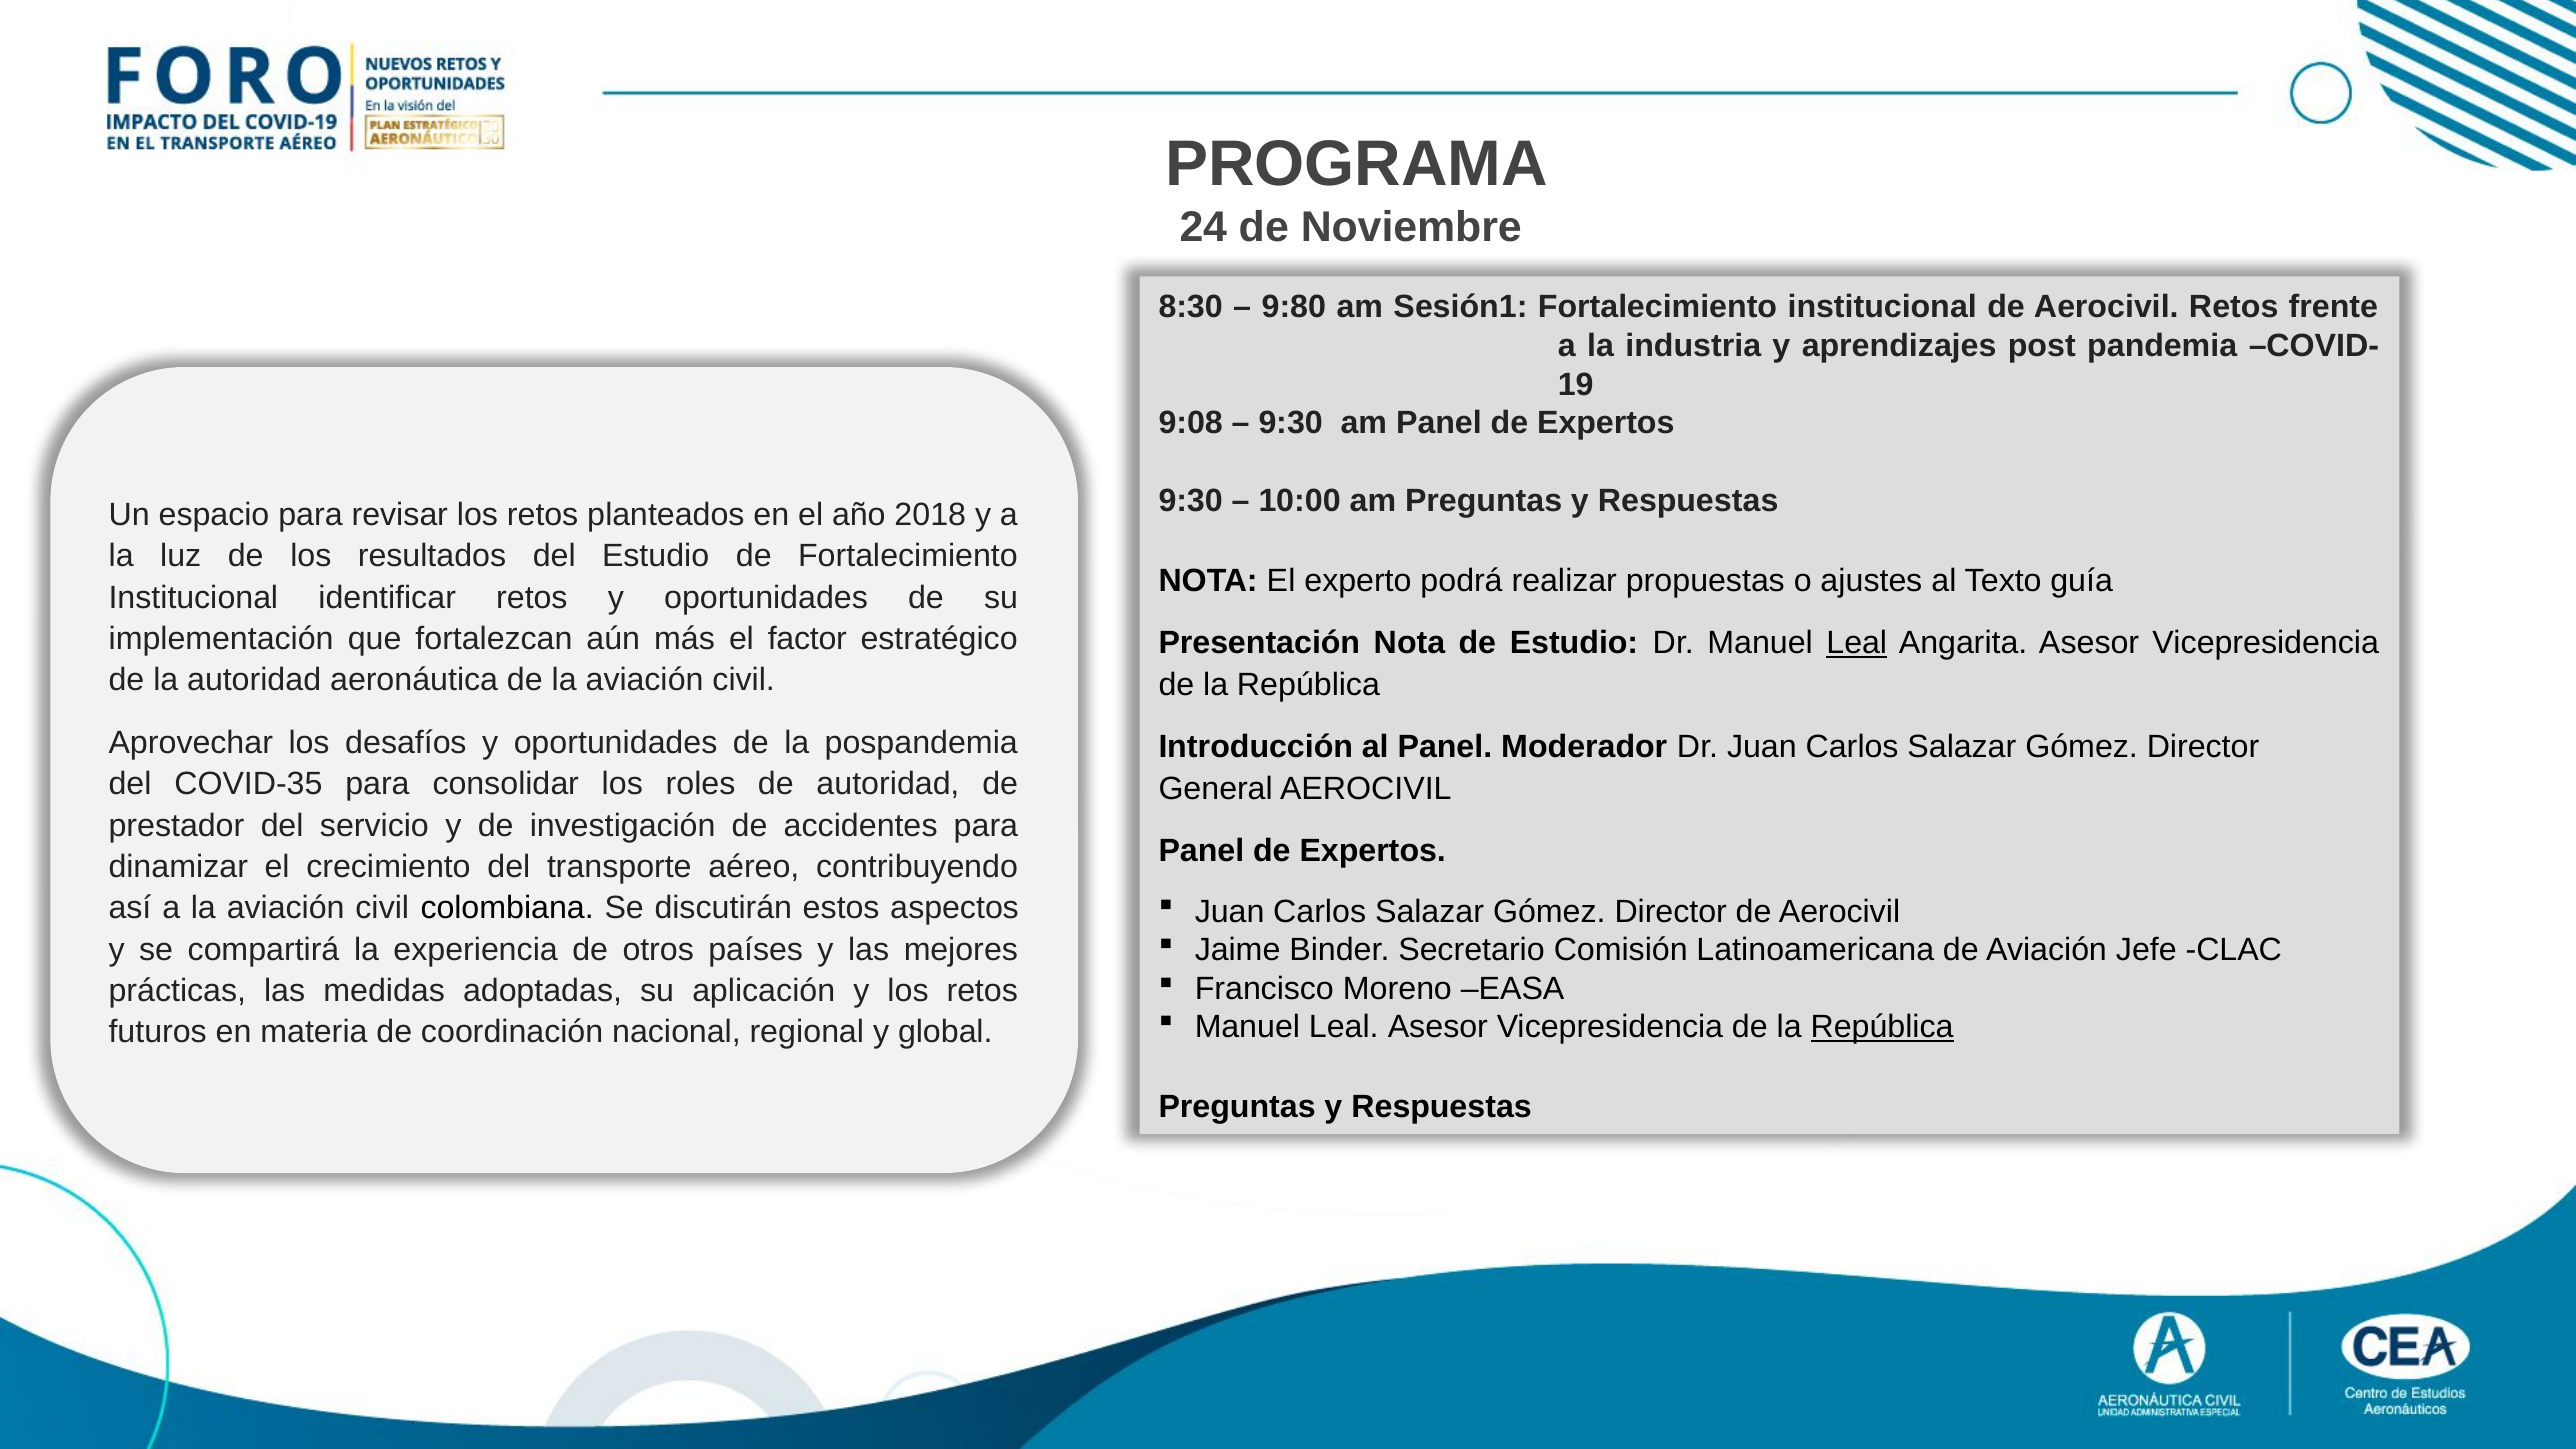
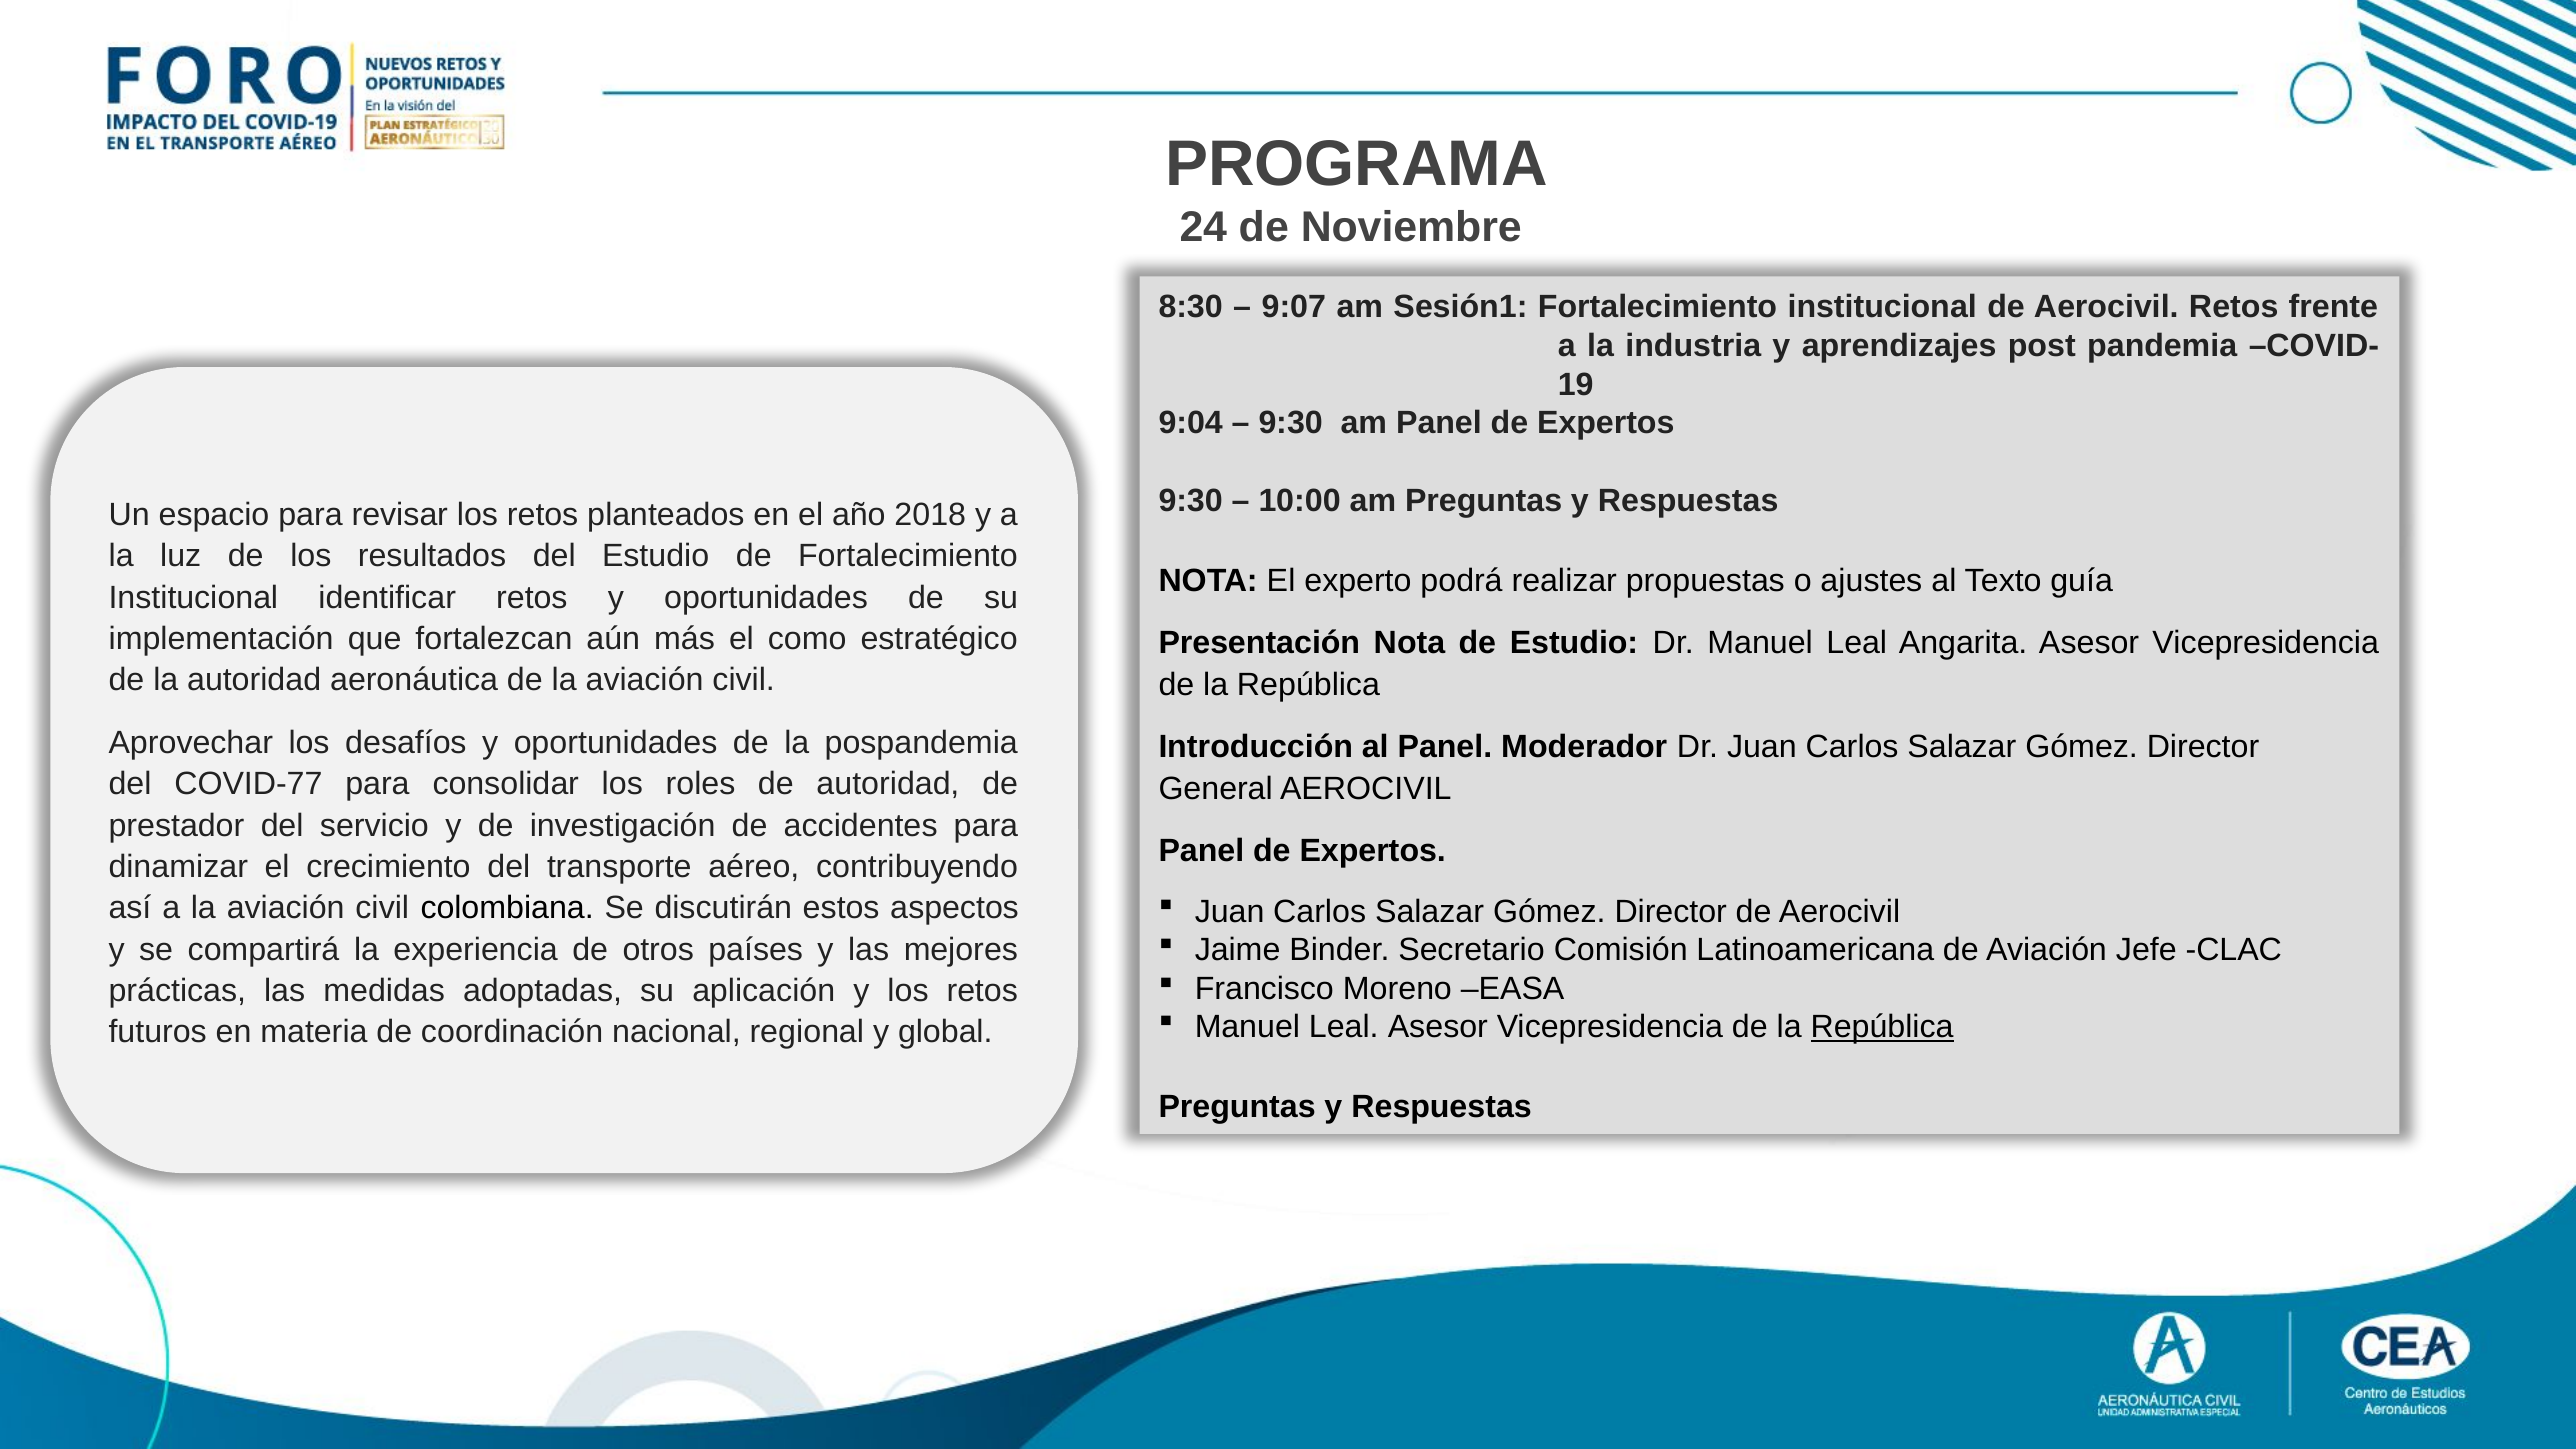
9:80: 9:80 -> 9:07 (1294, 307)
9:08: 9:08 -> 9:04 (1191, 423)
factor: factor -> como (807, 639)
Leal underline: present -> none (1857, 643)
COVID-35: COVID-35 -> COVID-77 (248, 784)
